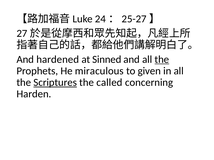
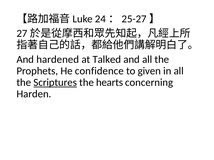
Sinned: Sinned -> Talked (107, 60)
the underline: present -> none (162, 60)
miraculous: miraculous -> confidence (99, 71)
called: called -> hearts (110, 83)
